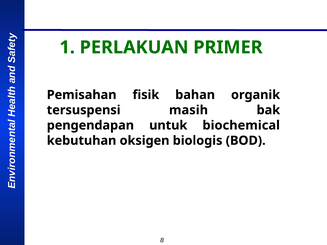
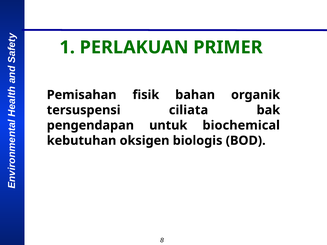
masih: masih -> ciliata (189, 110)
